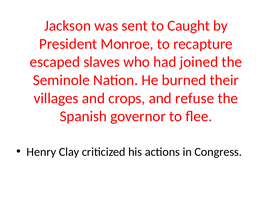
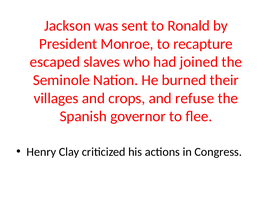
Caught: Caught -> Ronald (189, 26)
